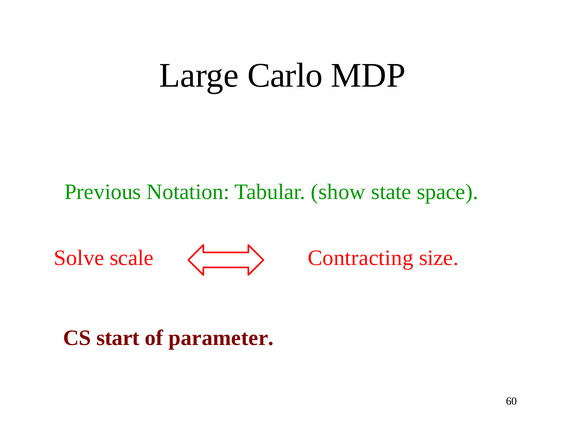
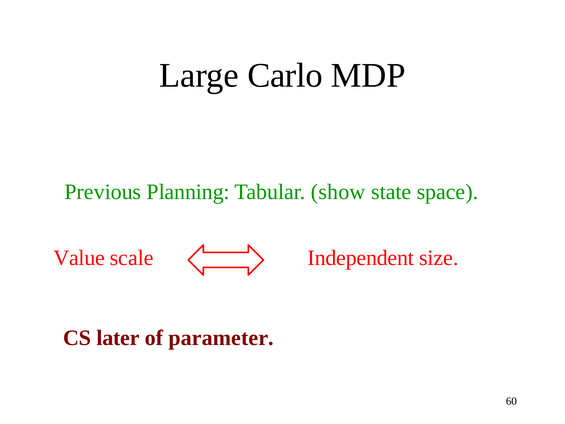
Notation: Notation -> Planning (188, 192)
Solve: Solve -> Value (79, 258)
Contracting: Contracting -> Independent (361, 258)
start: start -> later (118, 338)
